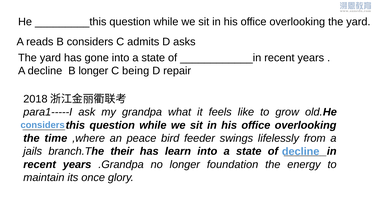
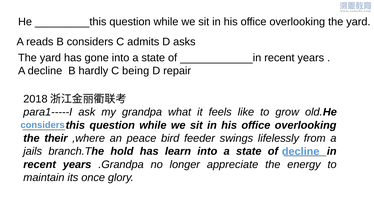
B longer: longer -> hardly (93, 71)
time: time -> their (56, 139)
their: their -> hold (122, 152)
foundation: foundation -> appreciate (233, 165)
